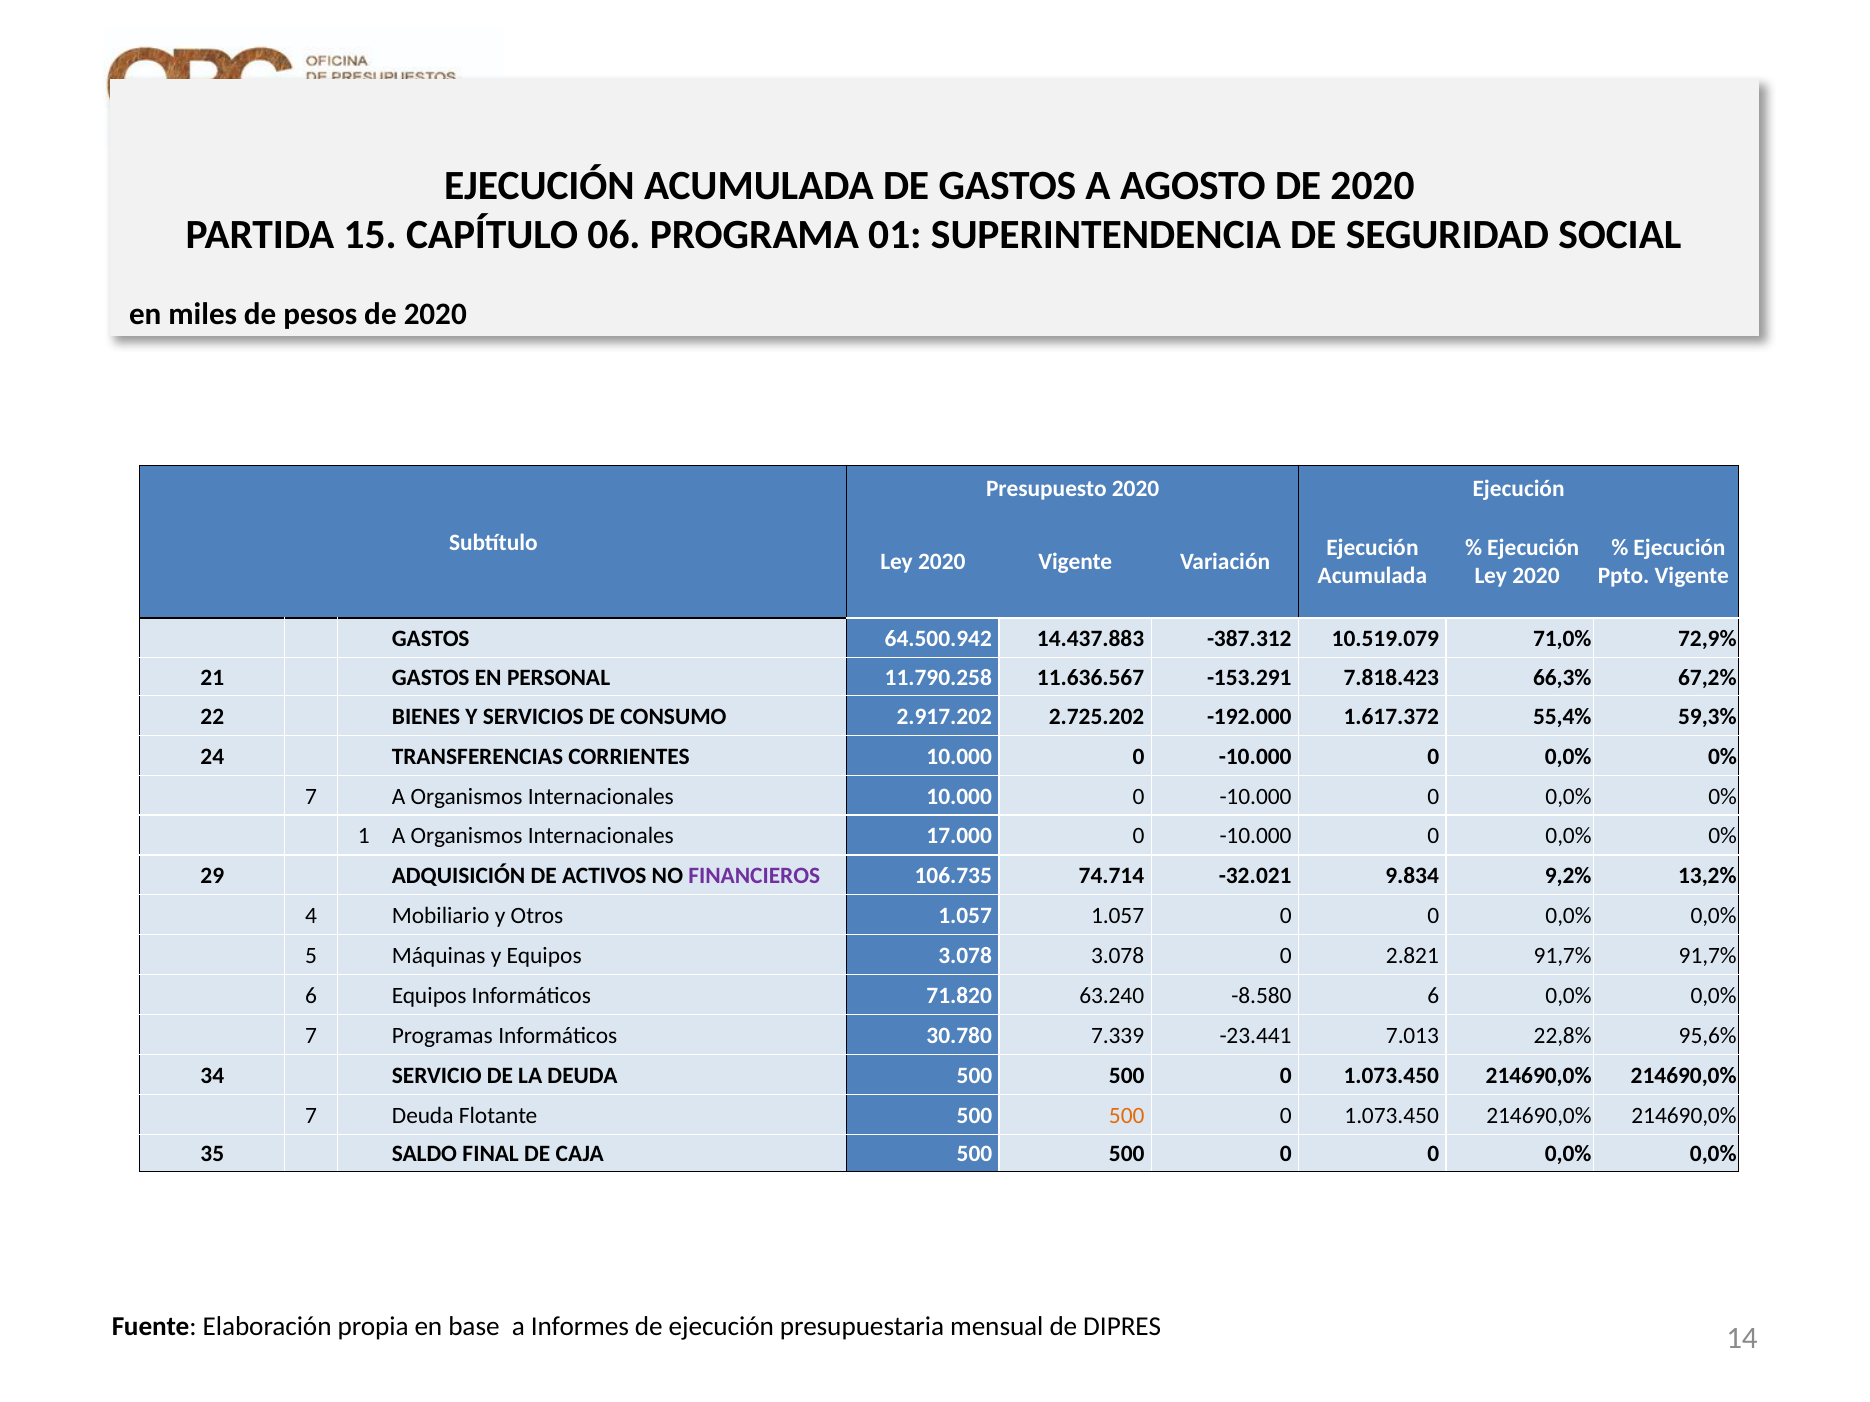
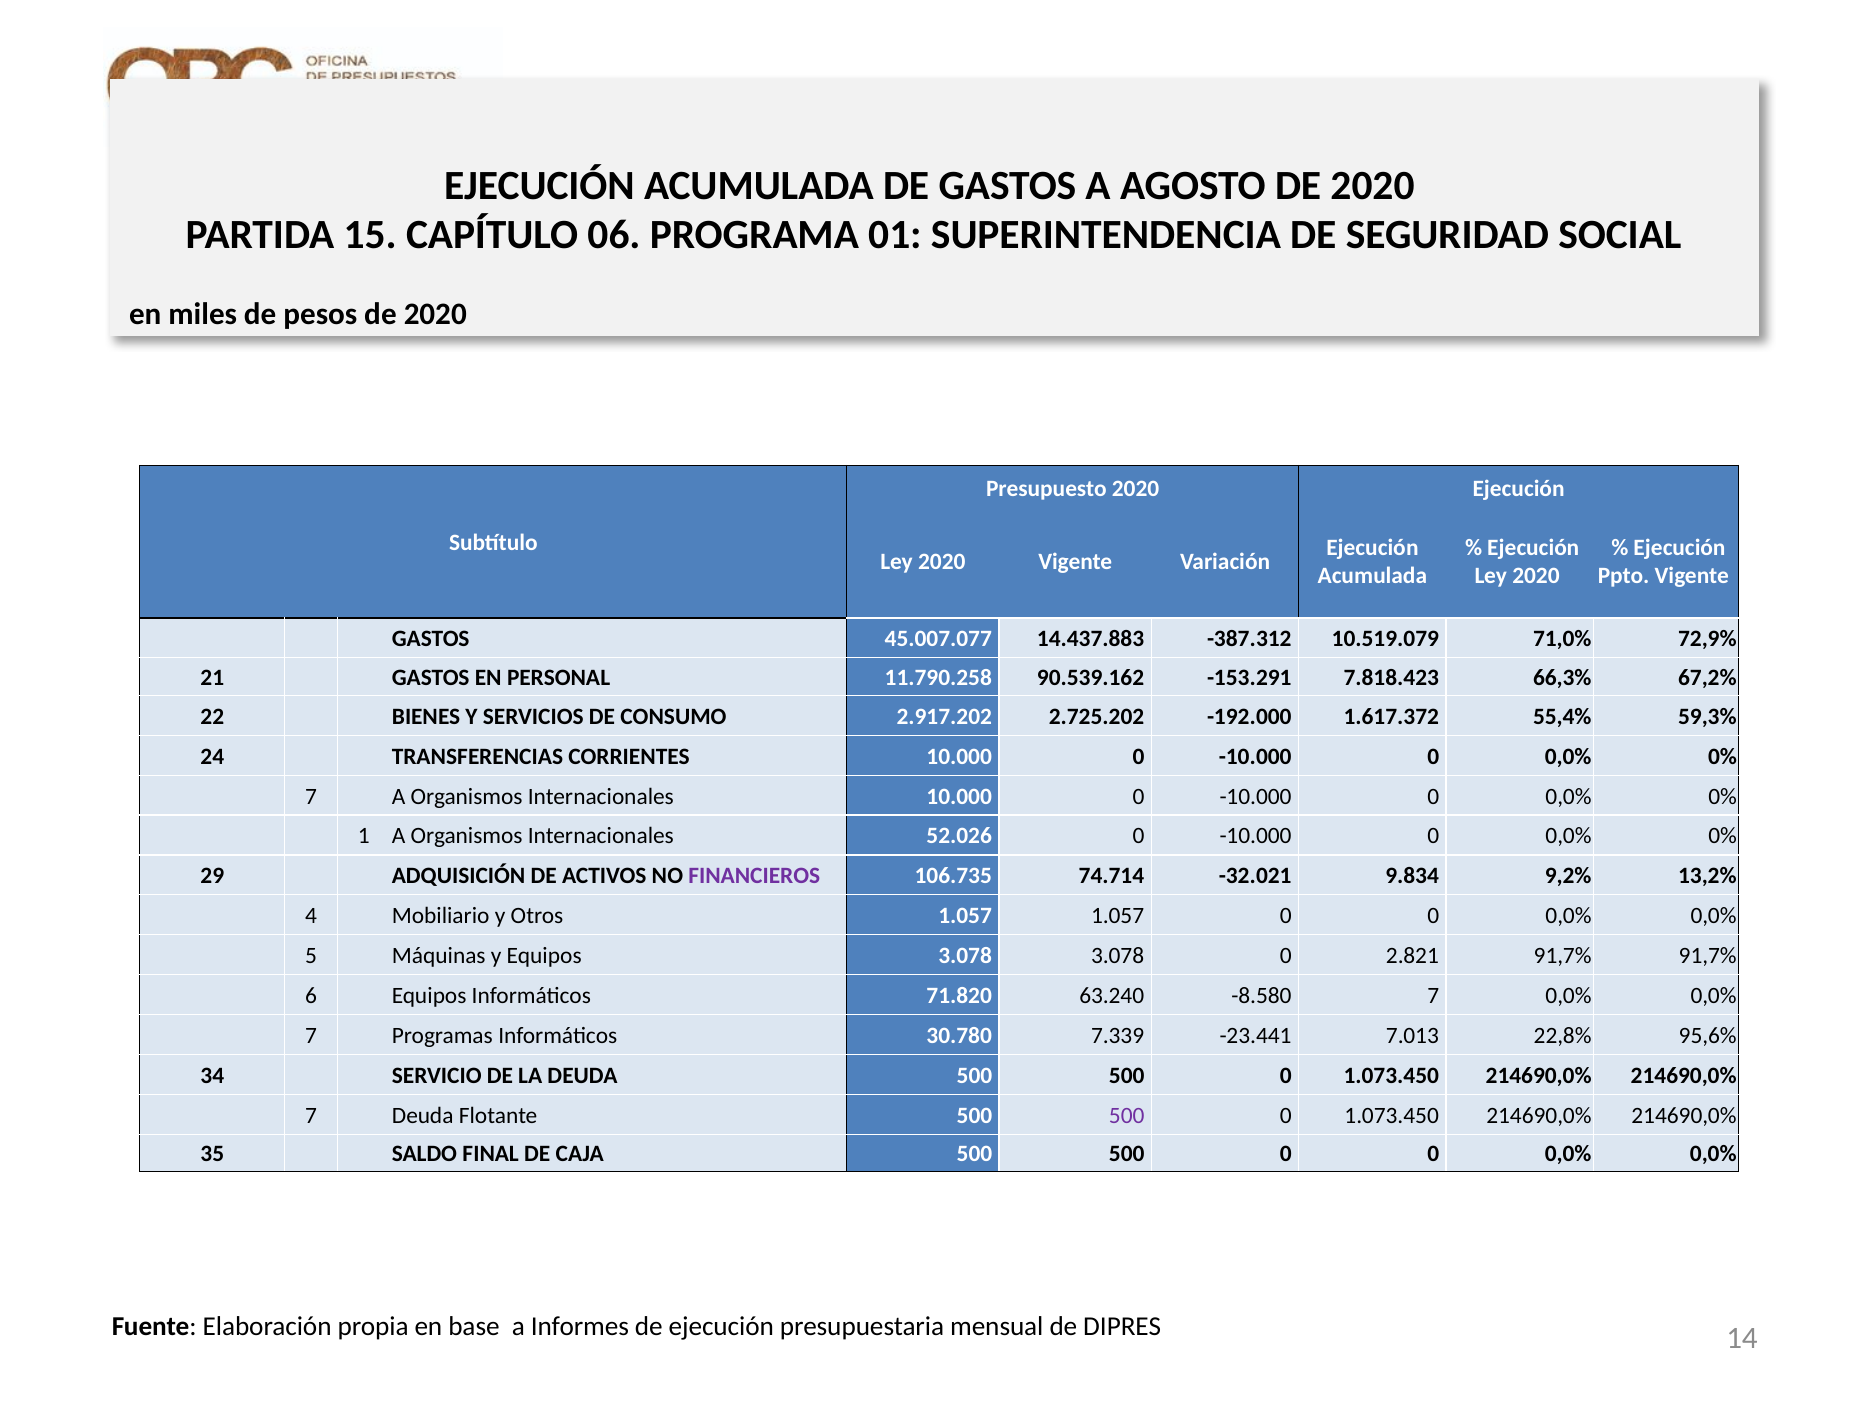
64.500.942: 64.500.942 -> 45.007.077 (938, 639)
11.636.567: 11.636.567 -> 90.539.162 (1091, 678)
17.000: 17.000 -> 52.026 (959, 836)
-8.580 6: 6 -> 7 (1433, 996)
500 colour: orange -> purple (1127, 1116)
